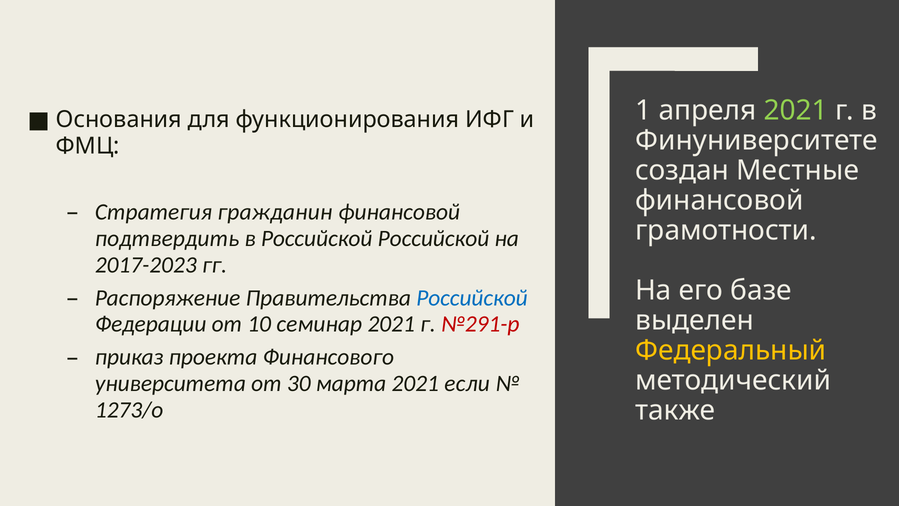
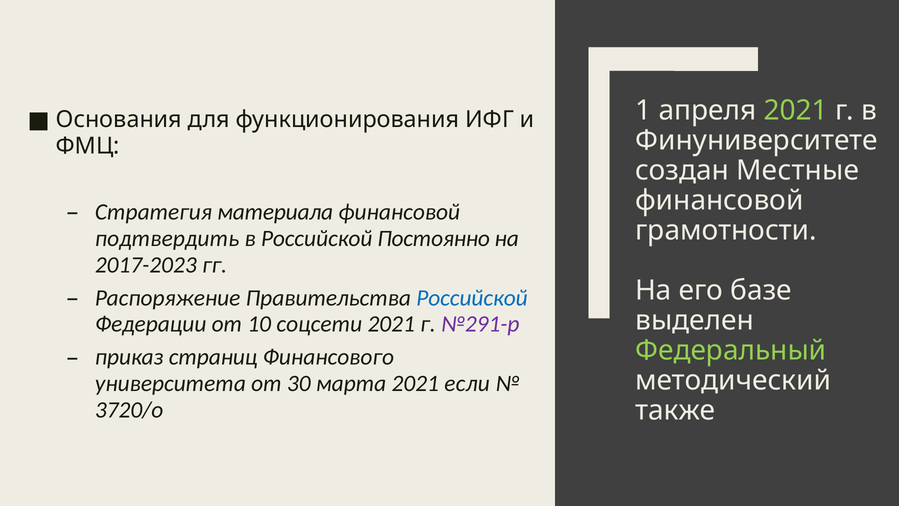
гражданин: гражданин -> материала (275, 212)
Российской Российской: Российской -> Постоянно (434, 238)
семинар: семинар -> соцсети (319, 324)
№291-р colour: red -> purple (480, 324)
Федеральный colour: yellow -> light green (731, 350)
проекта: проекта -> страниц (213, 357)
1273/о: 1273/о -> 3720/о (129, 410)
